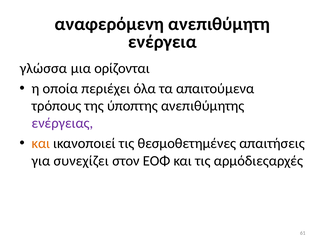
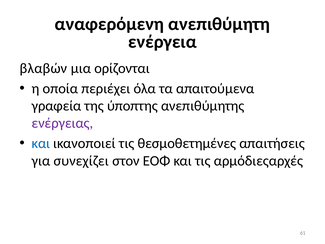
γλώσσα: γλώσσα -> βλαβών (43, 68)
τρόπους: τρόπους -> γραφεία (57, 106)
και colour: orange -> blue (41, 143)
